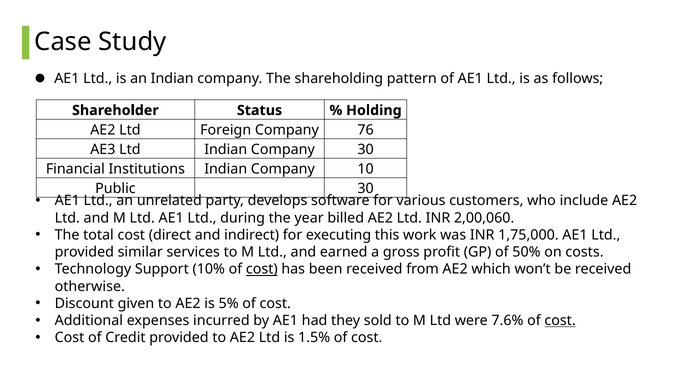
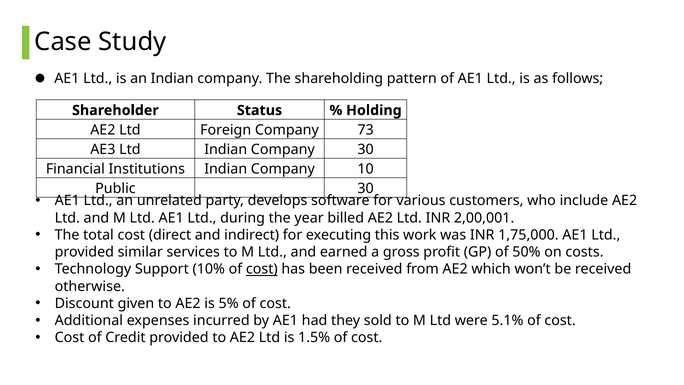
76: 76 -> 73 (366, 130)
2,00,060: 2,00,060 -> 2,00,001 (484, 218)
7.6%: 7.6% -> 5.1% (507, 320)
cost underline: present -> none (560, 320)
